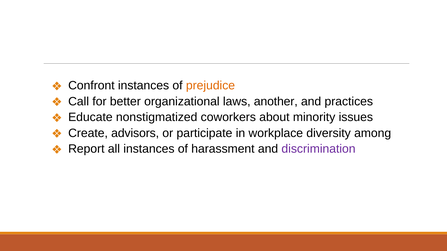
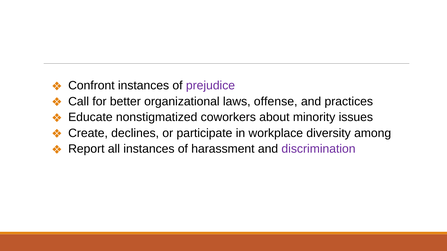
prejudice colour: orange -> purple (210, 86)
another: another -> offense (276, 102)
advisors: advisors -> declines (135, 133)
